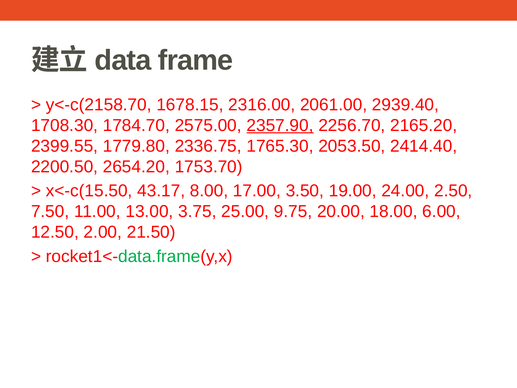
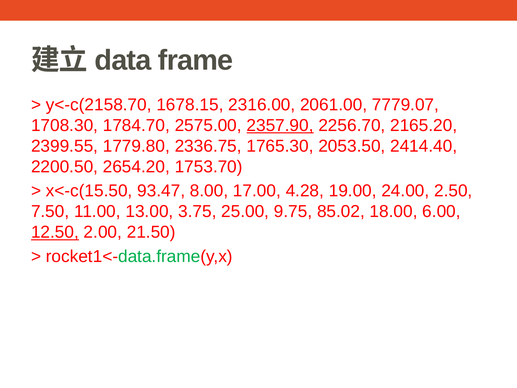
2939.40: 2939.40 -> 7779.07 (405, 105)
43.17: 43.17 -> 93.47 (161, 191)
3.50: 3.50 -> 4.28 (305, 191)
20.00: 20.00 -> 85.02 (341, 211)
12.50 underline: none -> present (55, 232)
